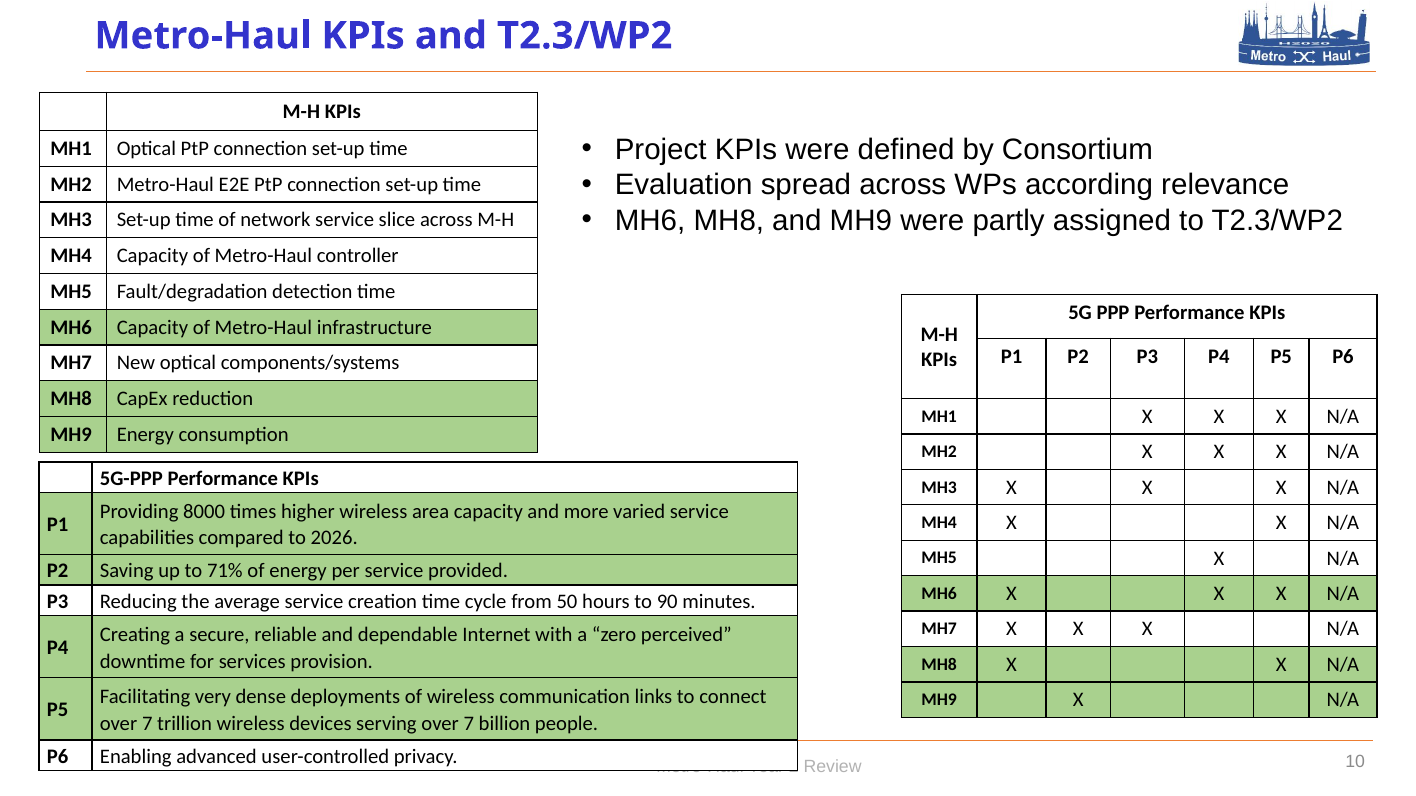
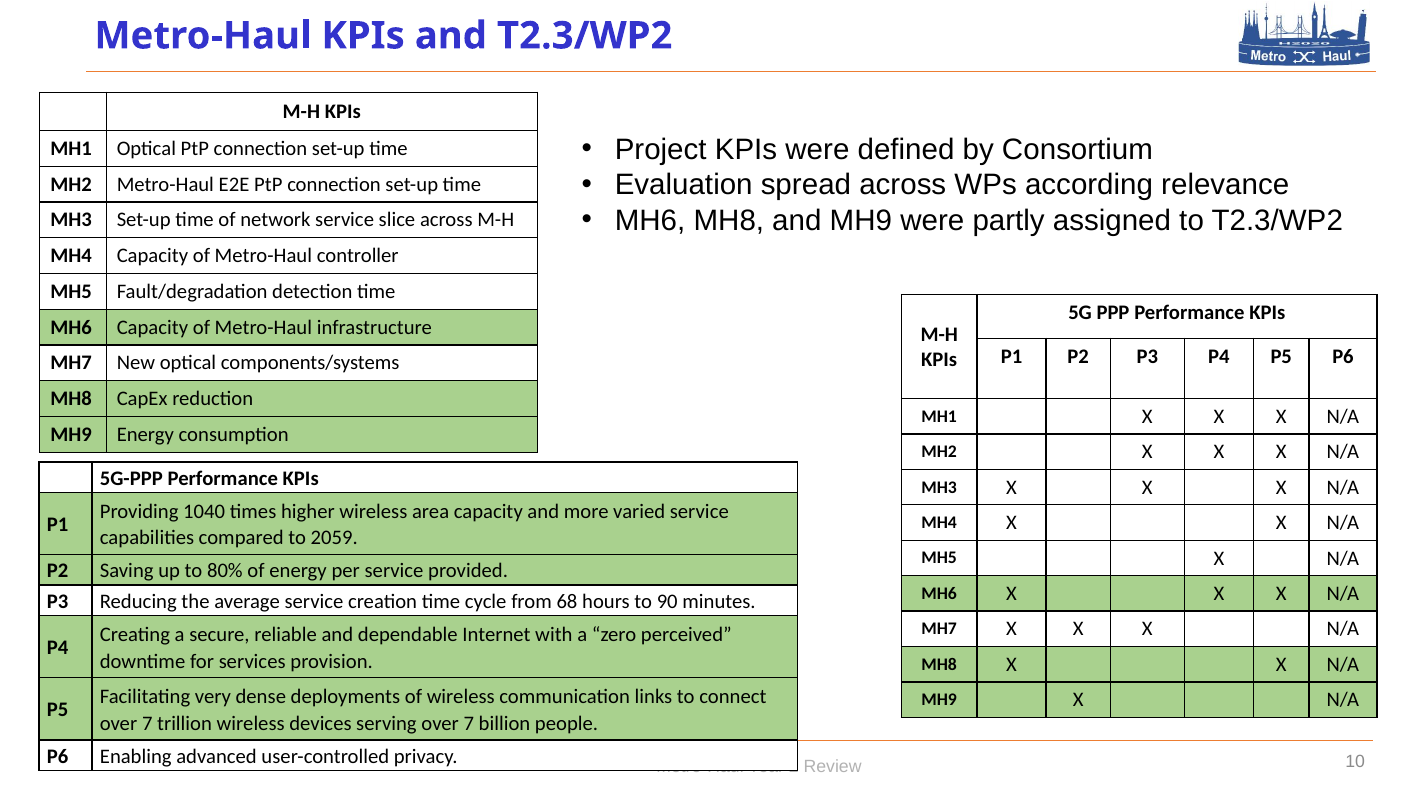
8000: 8000 -> 1040 (204, 512)
2026: 2026 -> 2059 (334, 538)
71%: 71% -> 80% (225, 571)
50: 50 -> 68 (567, 602)
